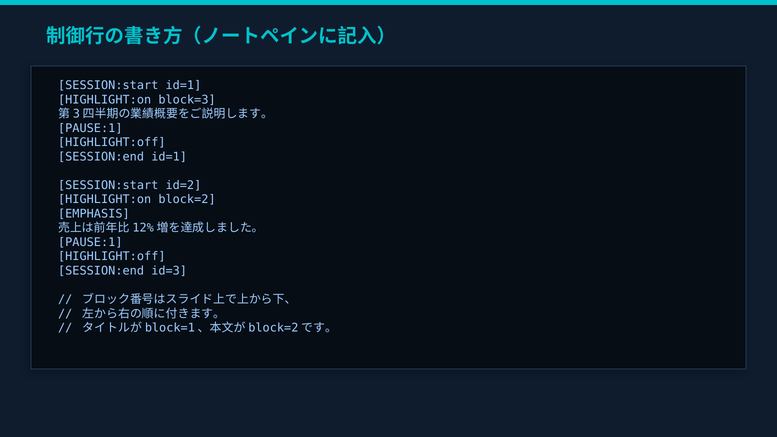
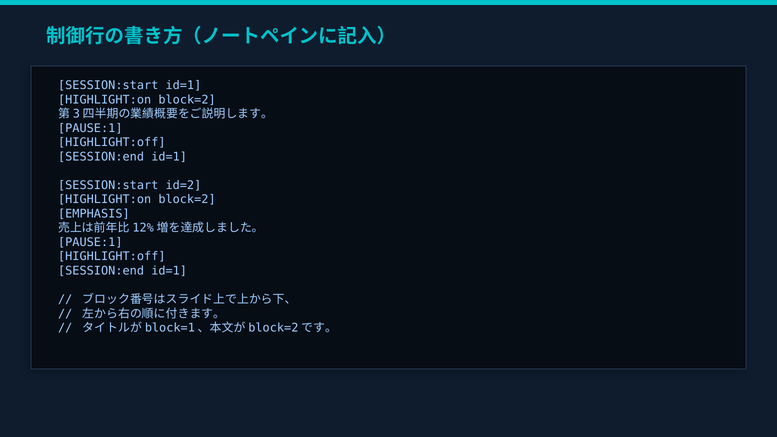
block=3: block=3 -> block=2 (187, 100)
id=3: id=3 -> id=1 (169, 271)
